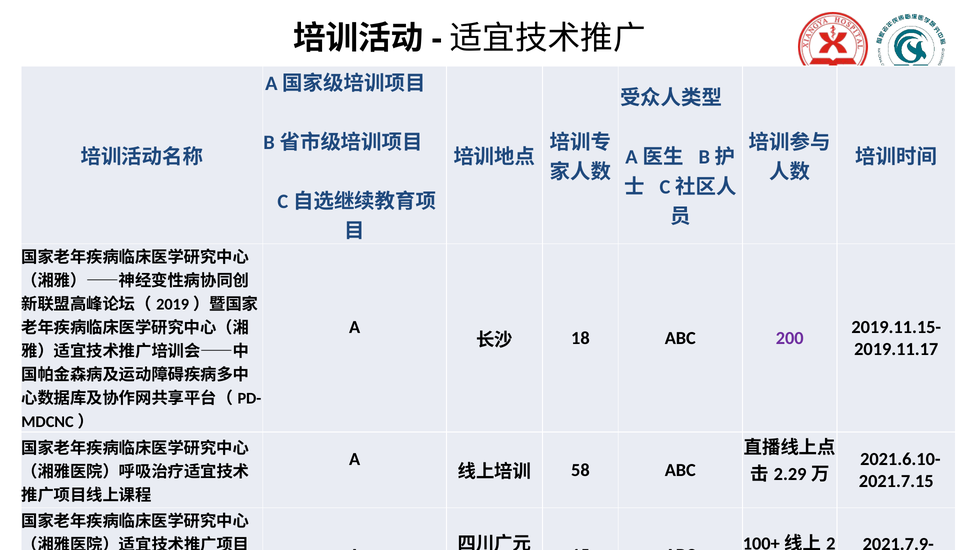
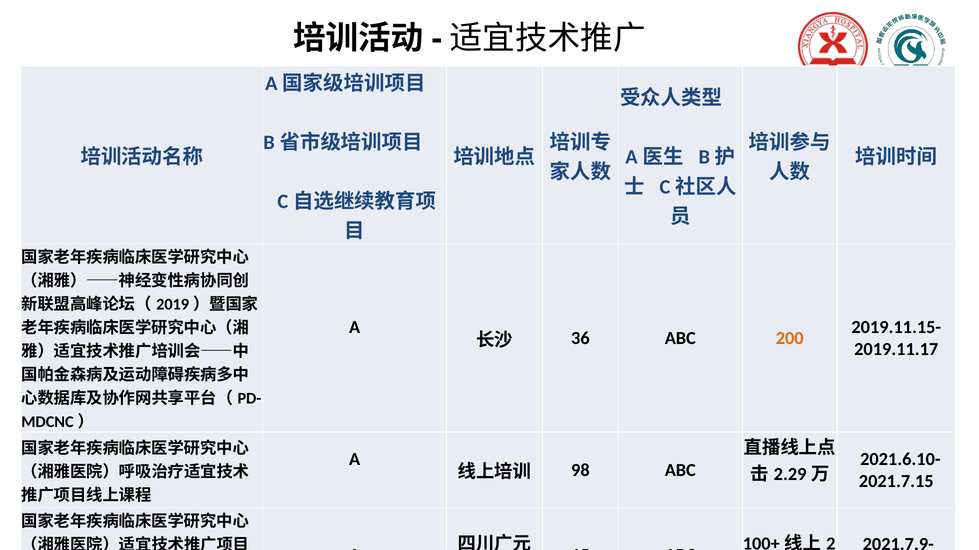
18: 18 -> 36 (580, 339)
200 colour: purple -> orange (790, 339)
58: 58 -> 98 (580, 471)
